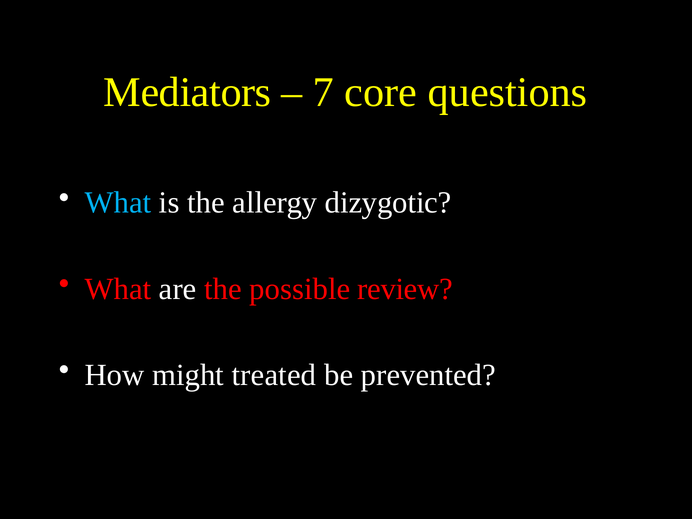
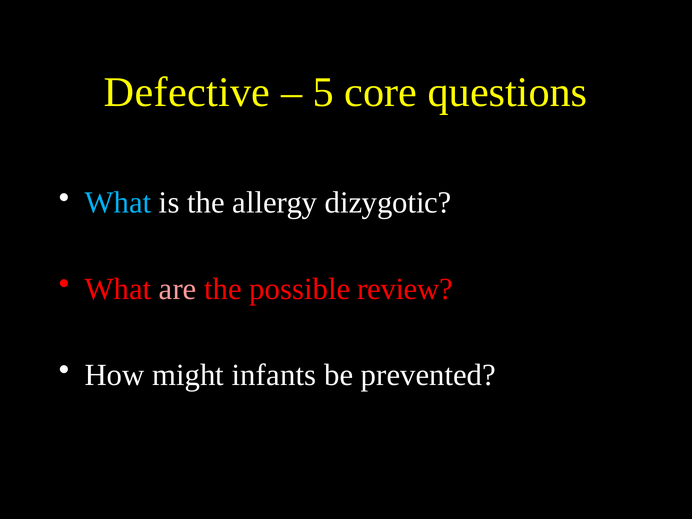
Mediators: Mediators -> Defective (187, 92)
7: 7 -> 5 (323, 92)
are colour: white -> pink (178, 289)
treated: treated -> infants (274, 375)
